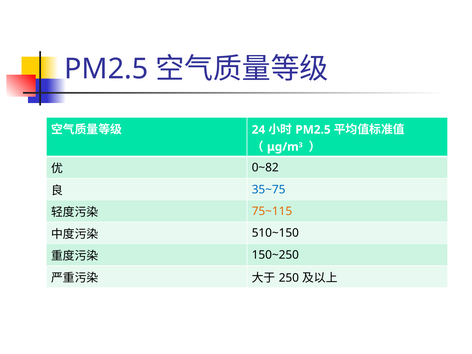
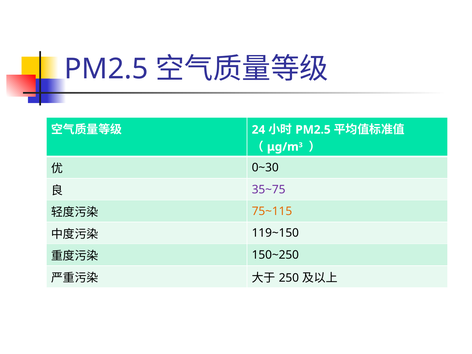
0~82: 0~82 -> 0~30 (265, 168)
35~75 colour: blue -> purple (269, 189)
510~150: 510~150 -> 119~150 (275, 233)
